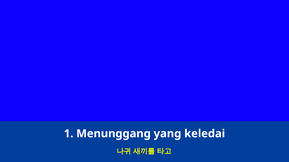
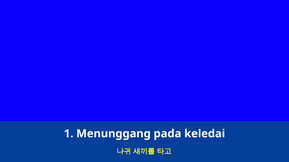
yang: yang -> pada (167, 134)
